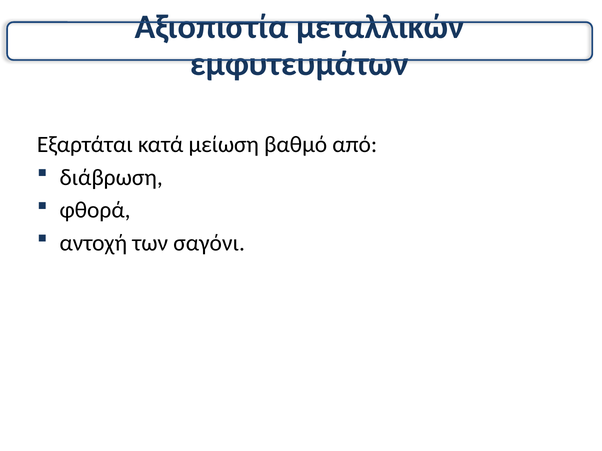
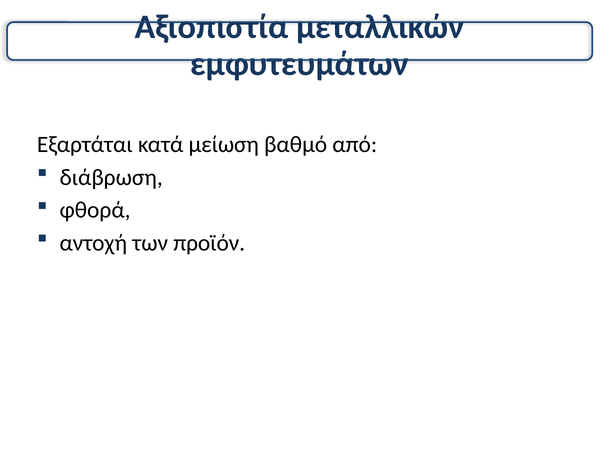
σαγόνι: σαγόνι -> προϊόν (209, 243)
